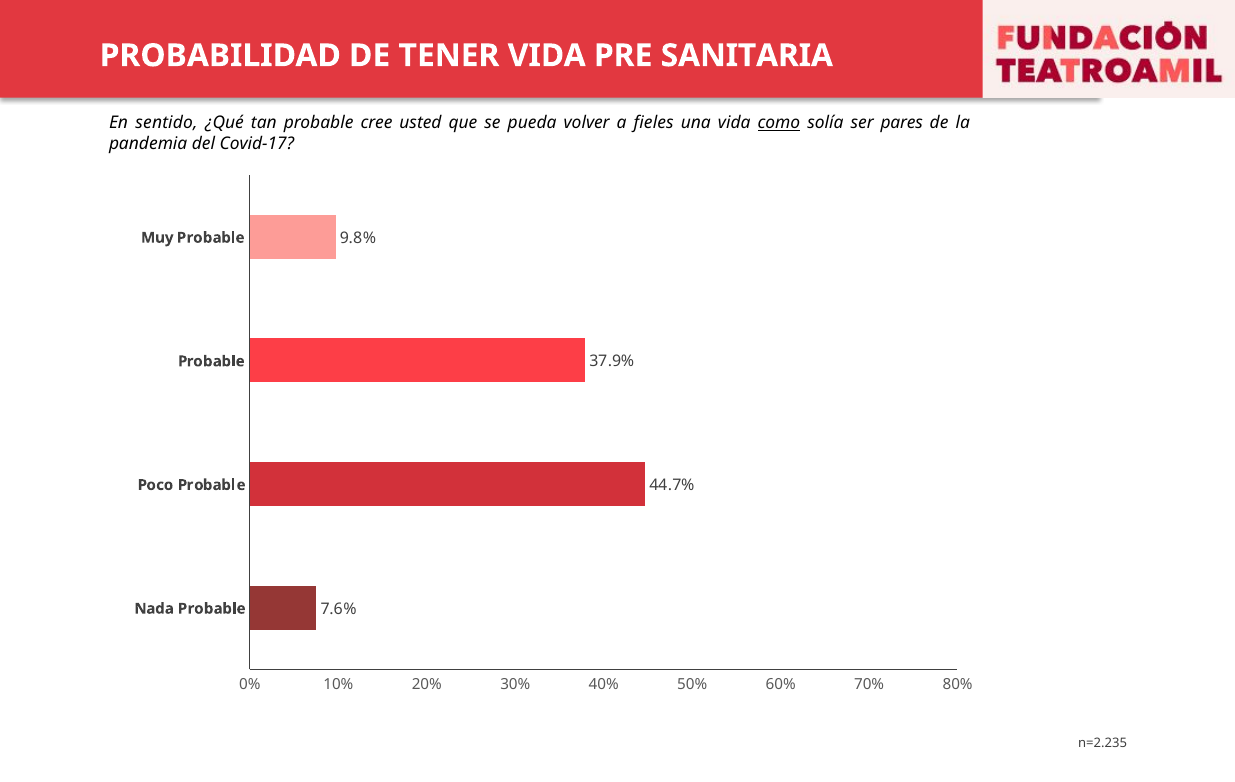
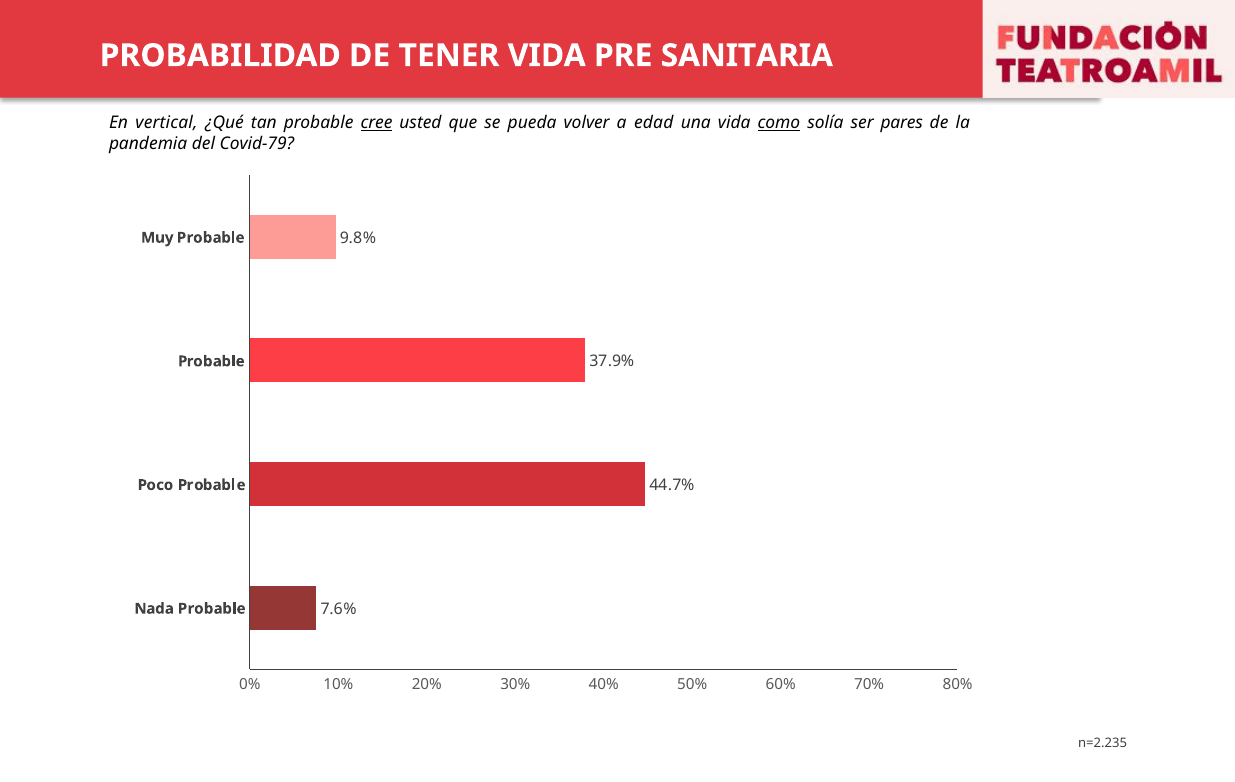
sentido: sentido -> vertical (167, 123)
cree underline: none -> present (377, 123)
fieles: fieles -> edad (654, 123)
Covid-17: Covid-17 -> Covid-79 (257, 144)
